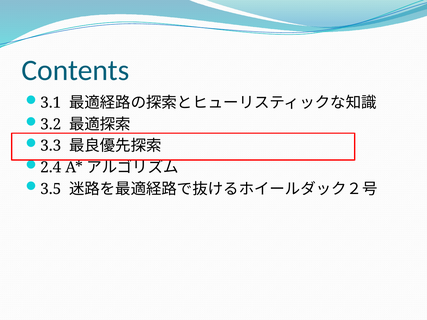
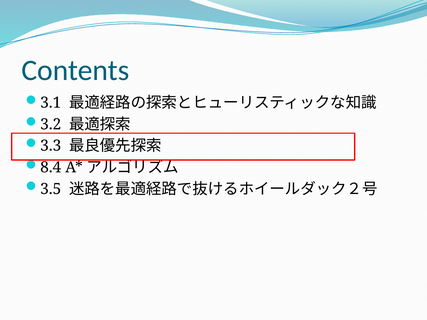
2.4: 2.4 -> 8.4 (51, 168)
